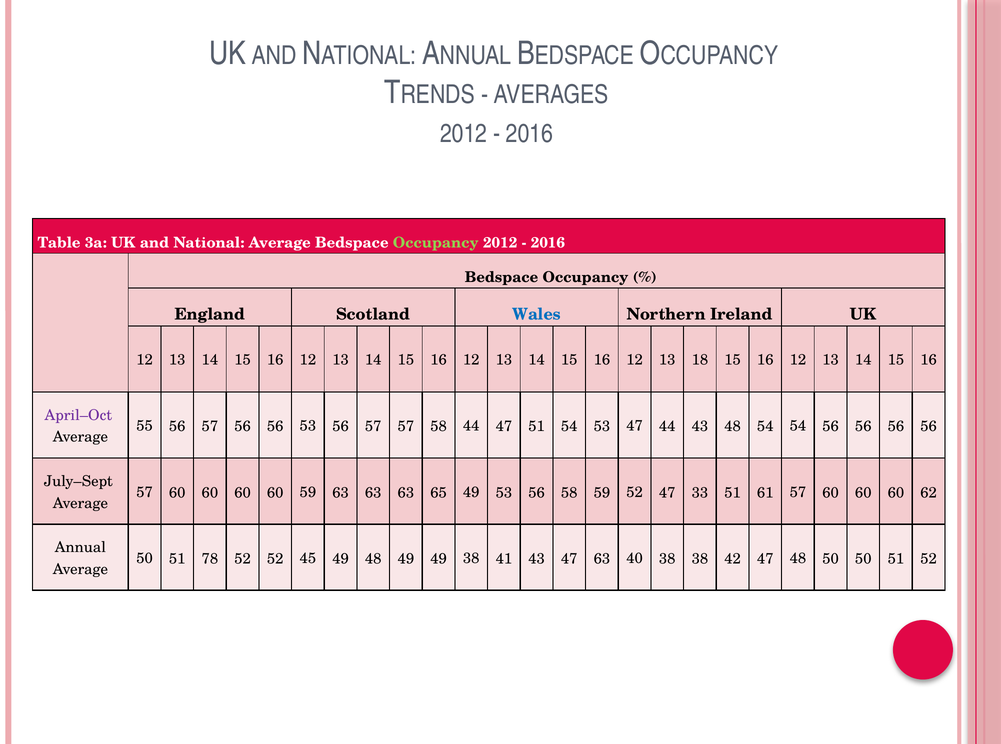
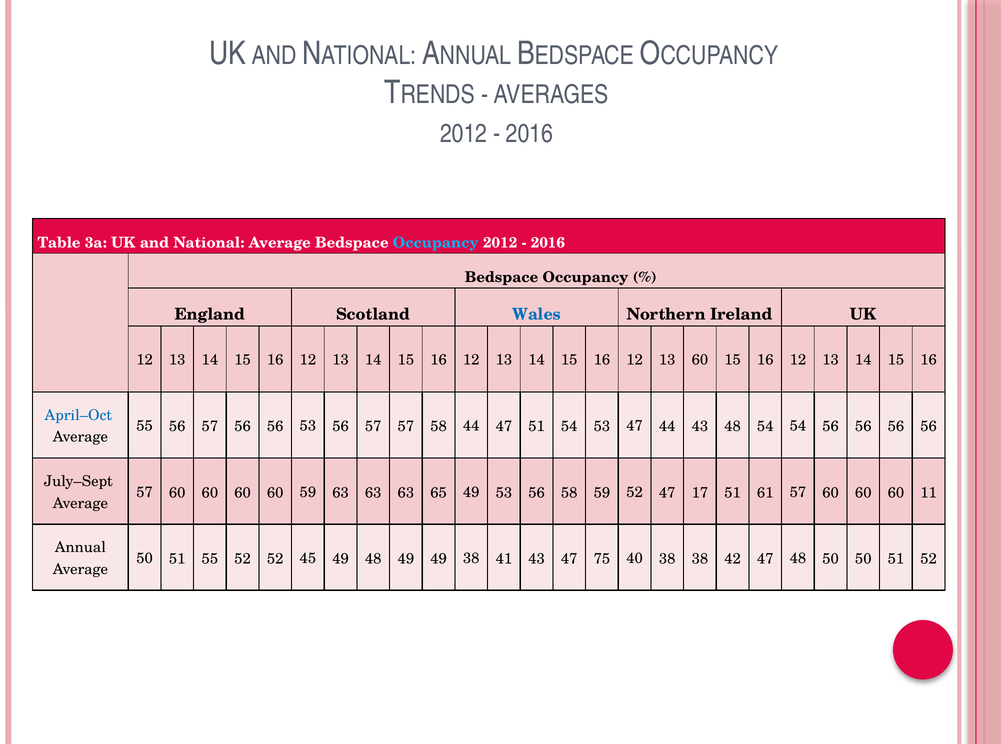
Occupancy colour: light green -> light blue (436, 243)
13 18: 18 -> 60 (700, 360)
April–Oct colour: purple -> blue (78, 415)
33: 33 -> 17 (700, 493)
62: 62 -> 11 (929, 493)
51 78: 78 -> 55 (210, 559)
47 63: 63 -> 75 (602, 559)
